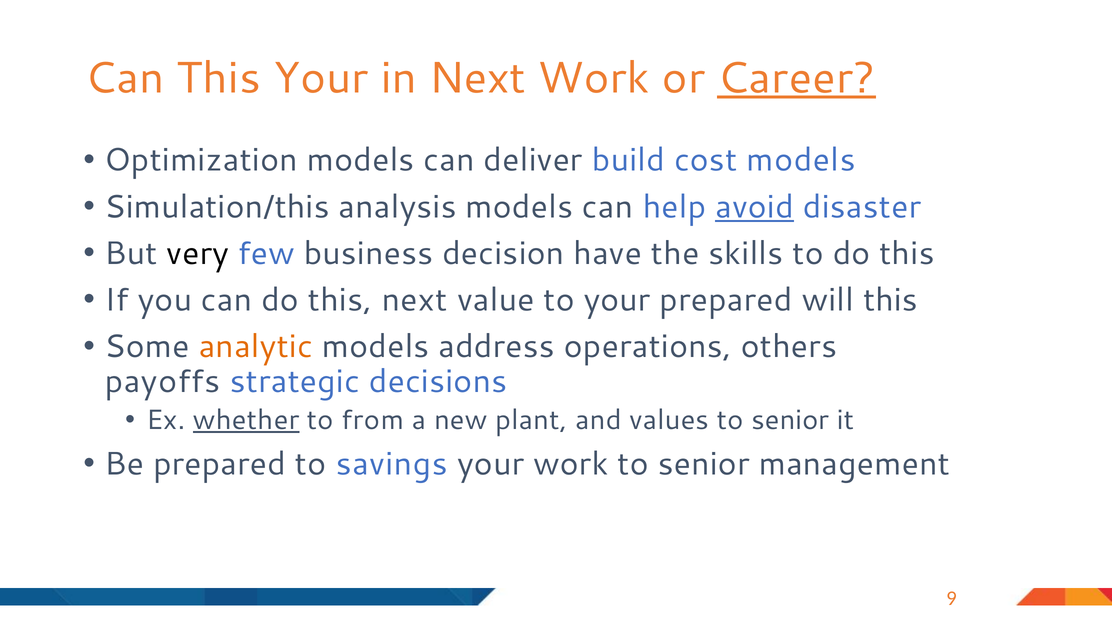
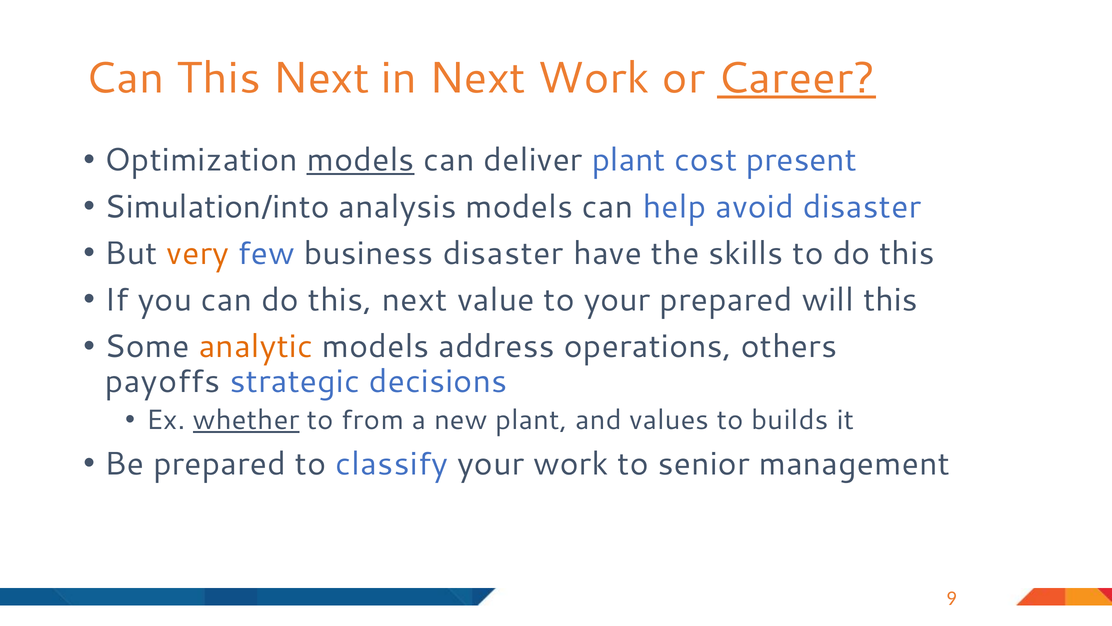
Can This Your: Your -> Next (321, 78)
models underline: none -> present (361, 160)
deliver build: build -> plant (629, 160)
cost models: models -> present (801, 160)
Simulation/this: Simulation/this -> Simulation/into (217, 207)
avoid underline: present -> none (755, 207)
very colour: black -> orange (198, 253)
business decision: decision -> disaster (503, 253)
senior: senior -> builds (790, 420)
savings: savings -> classify (392, 464)
